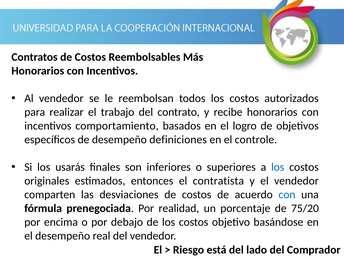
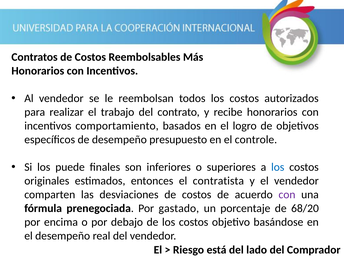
definiciones: definiciones -> presupuesto (178, 140)
usarás: usarás -> puede (70, 167)
con colour: blue -> purple (287, 195)
realidad: realidad -> gastado (179, 208)
75/20: 75/20 -> 68/20 (305, 208)
